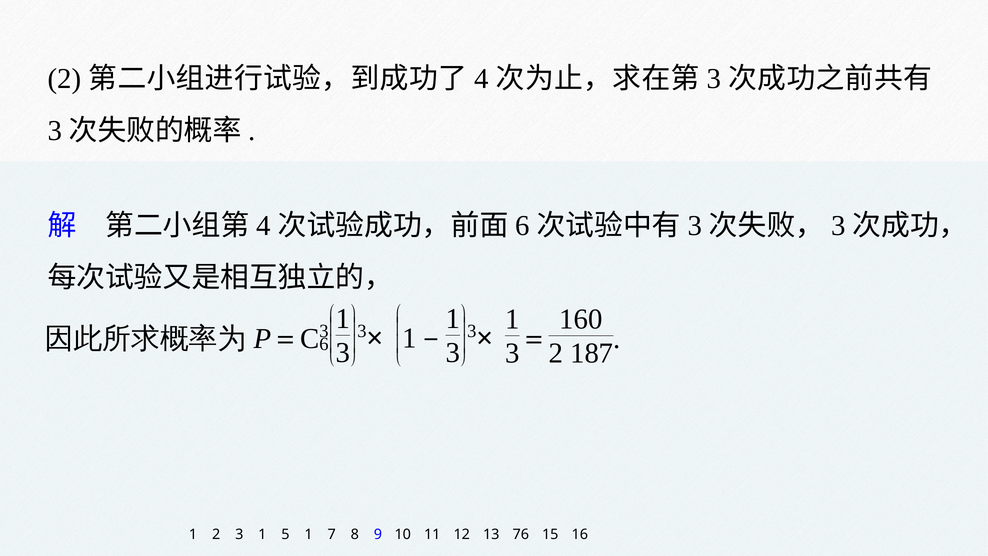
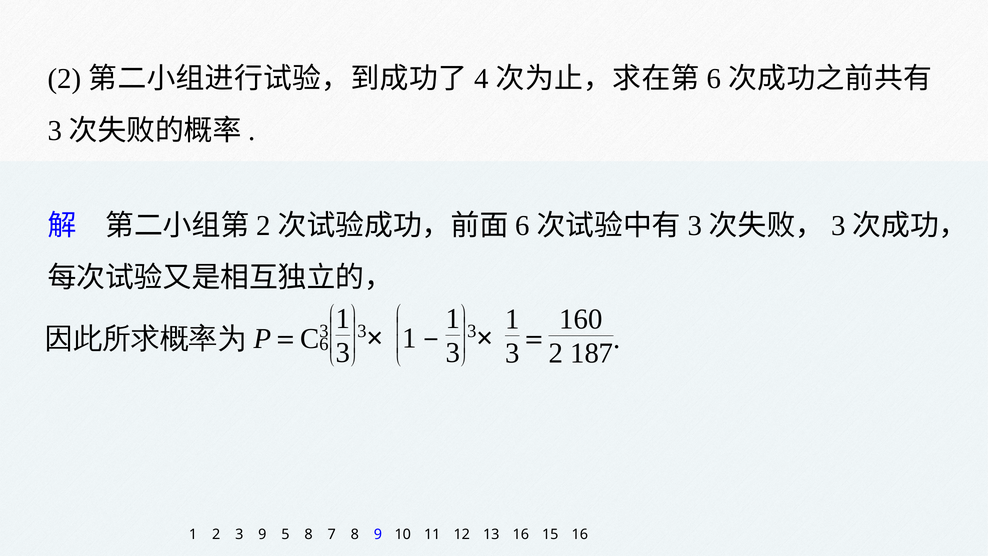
3: 3 -> 6 (714, 79)
4: 4 -> 2 (264, 226)
3 1: 1 -> 9 (262, 534)
5 1: 1 -> 8 (309, 534)
13 76: 76 -> 16 (521, 534)
